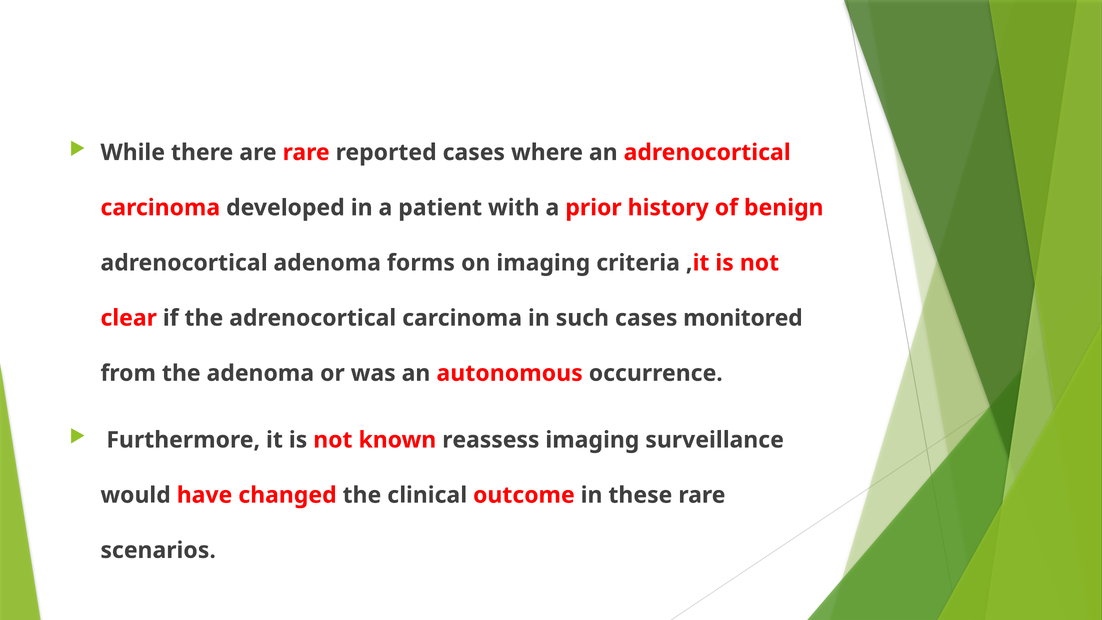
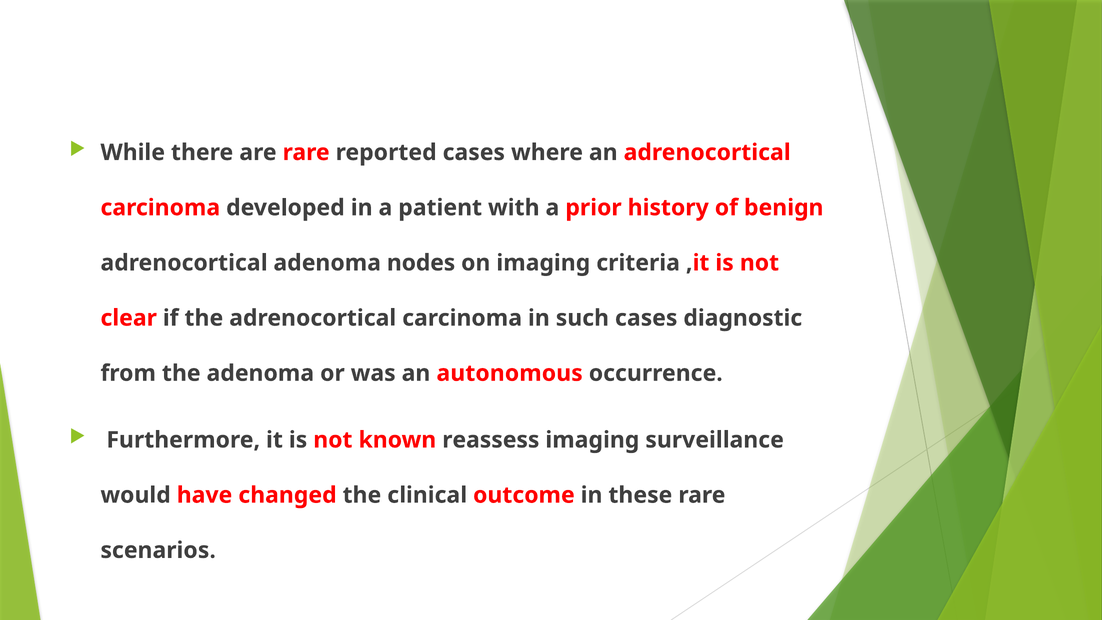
forms: forms -> nodes (421, 263)
monitored: monitored -> diagnostic (743, 318)
